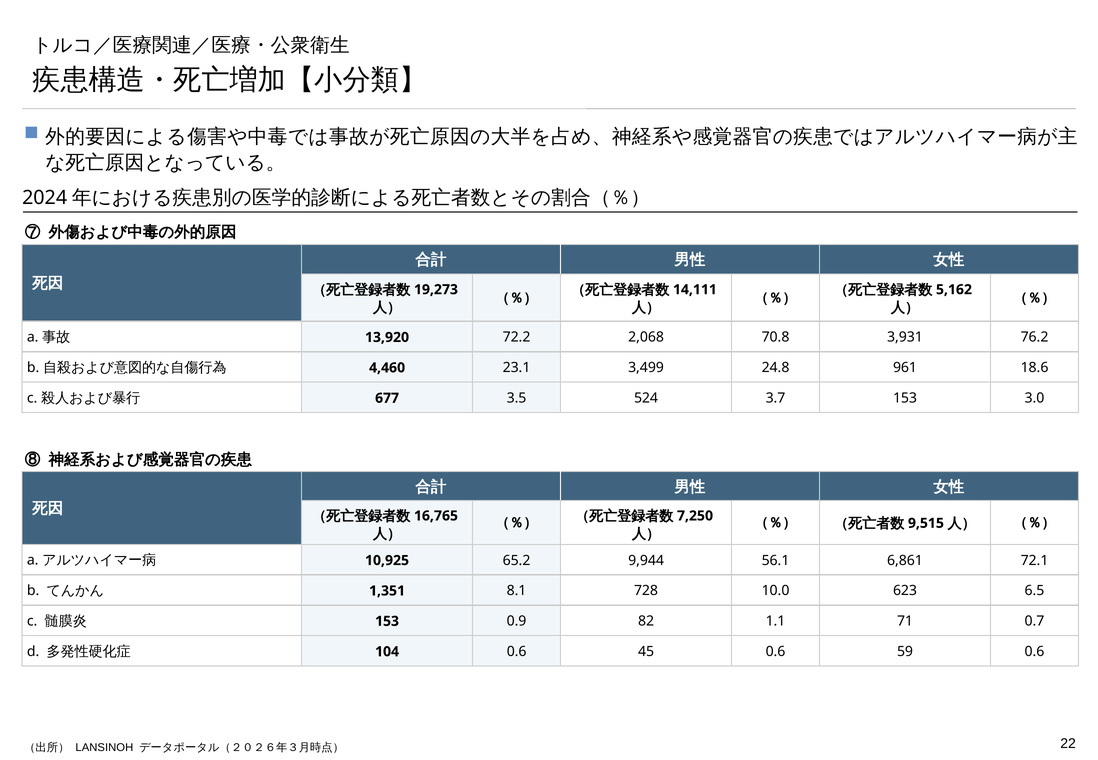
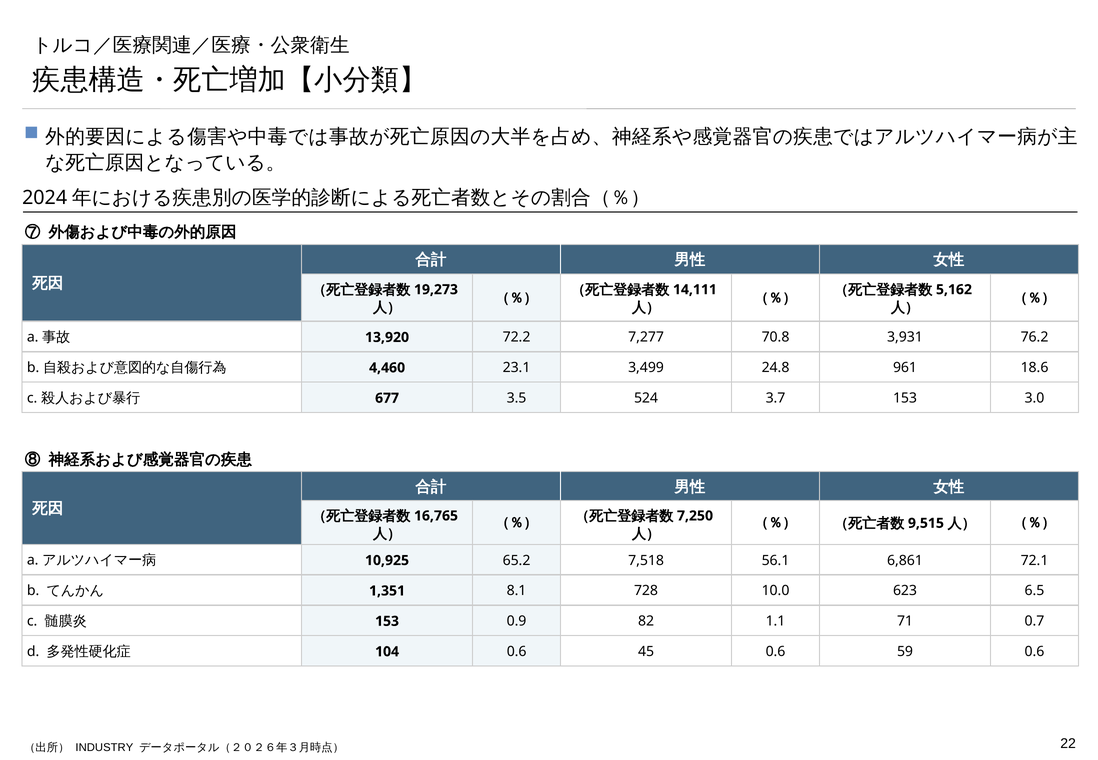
2,068: 2,068 -> 7,277 (646, 337)
9,944: 9,944 -> 7,518 (646, 561)
LANSINOH: LANSINOH -> INDUSTRY (104, 748)
